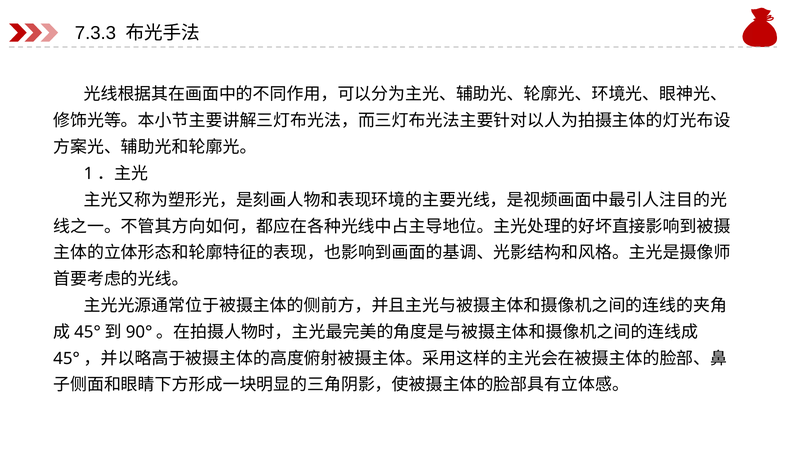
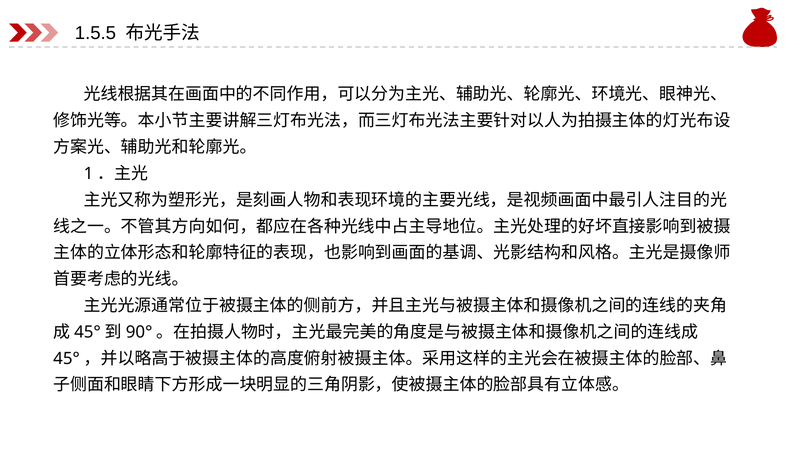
7.3.3: 7.3.3 -> 1.5.5 (95, 33)
